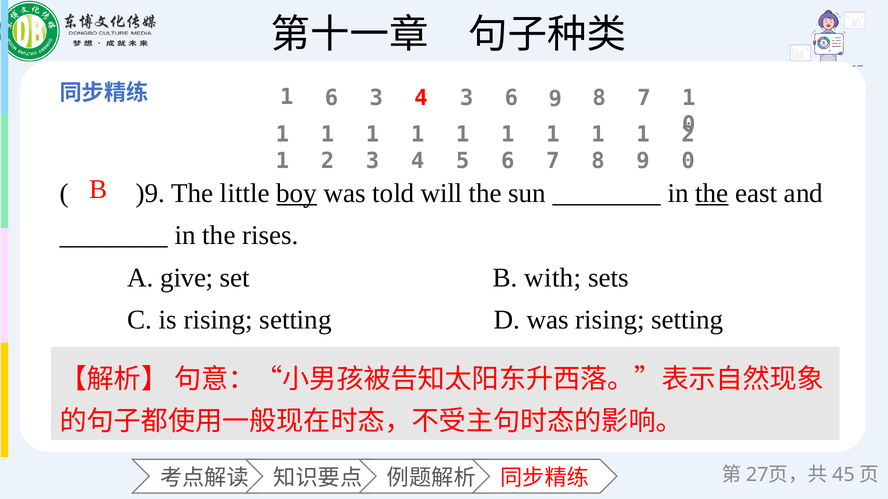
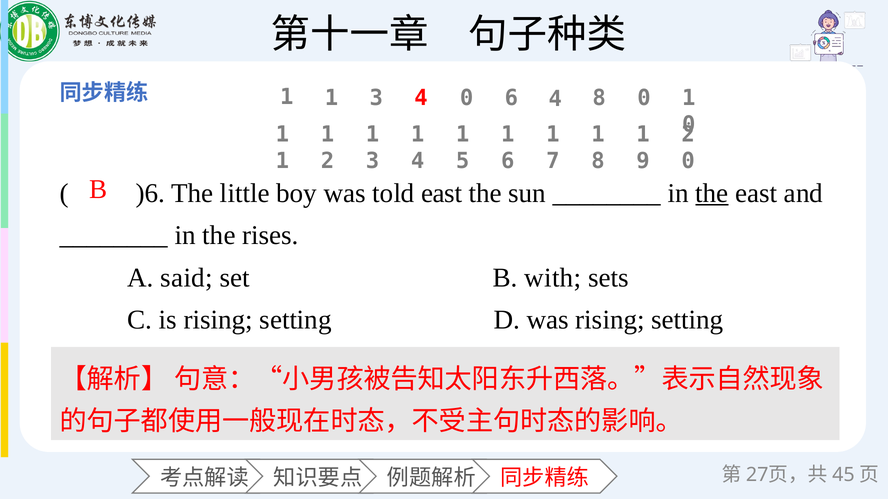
6: 6 -> 1 (332, 98)
4 3: 3 -> 0 (467, 98)
6 9: 9 -> 4 (555, 99)
8 7: 7 -> 0 (644, 98)
)9: )9 -> )6 (150, 193)
boy underline: present -> none (297, 193)
told will: will -> east (442, 193)
give: give -> said (187, 278)
